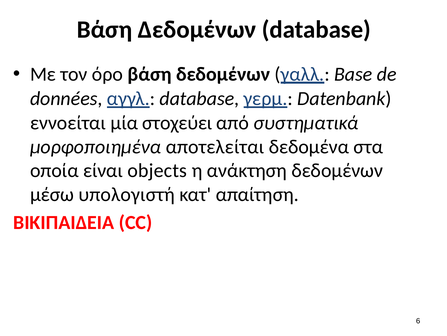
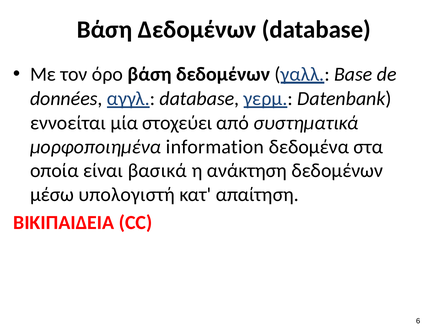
αποτελείται: αποτελείται -> information (215, 146)
objects: objects -> βασικά (157, 170)
